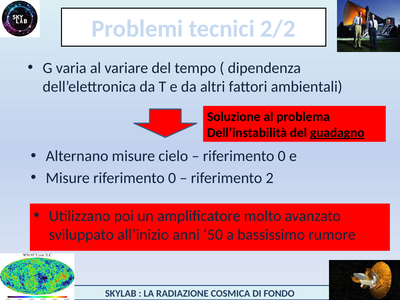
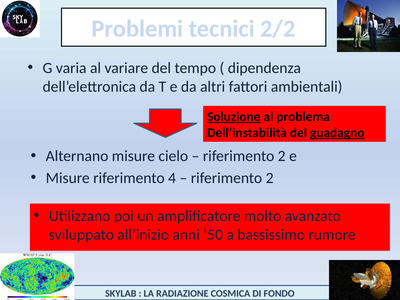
Soluzione underline: none -> present (234, 117)
0: 0 -> 2 (282, 156)
Misure riferimento 0: 0 -> 4 (172, 178)
